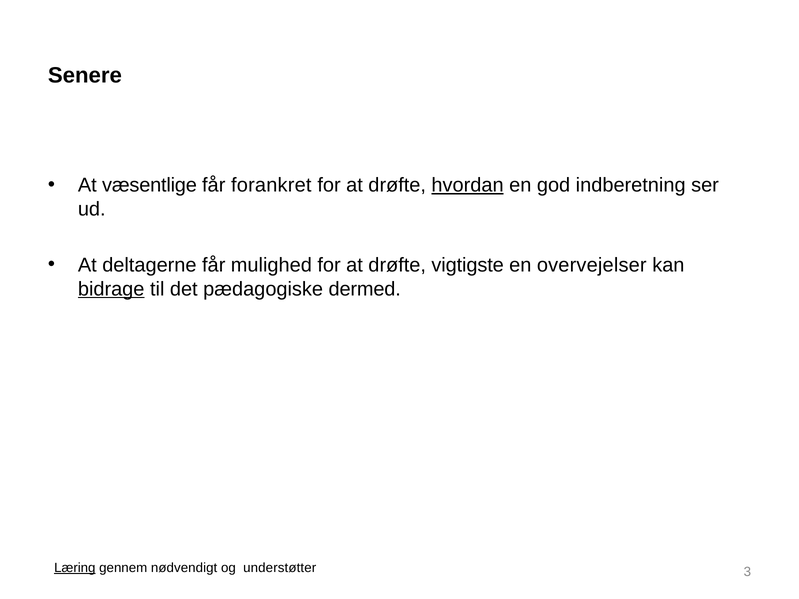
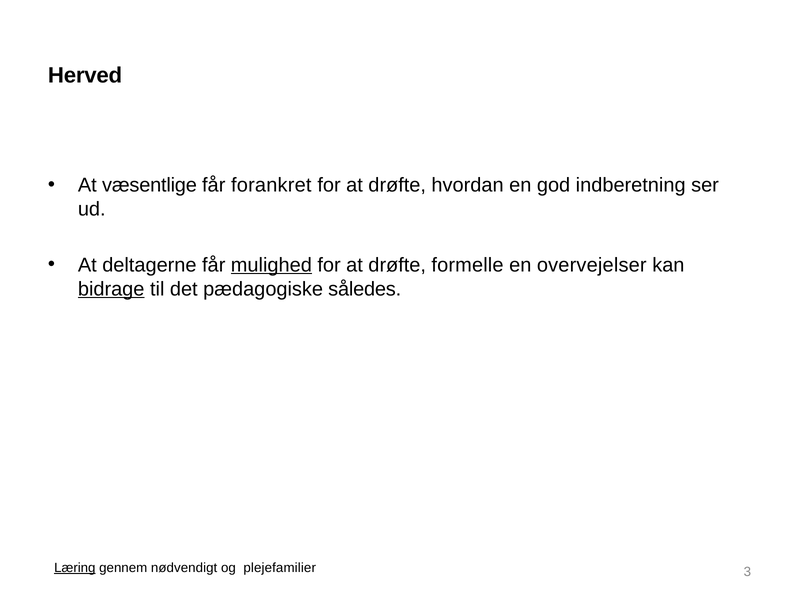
Senere: Senere -> Herved (85, 75)
hvordan underline: present -> none (468, 185)
mulighed underline: none -> present (271, 265)
vigtigste: vigtigste -> formelle (468, 265)
dermed: dermed -> således (365, 289)
understøtter: understøtter -> plejefamilier (280, 568)
